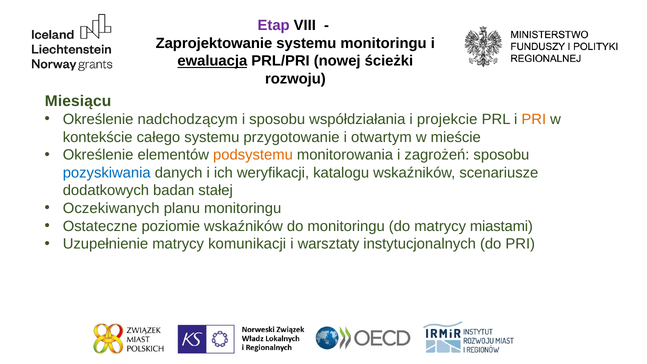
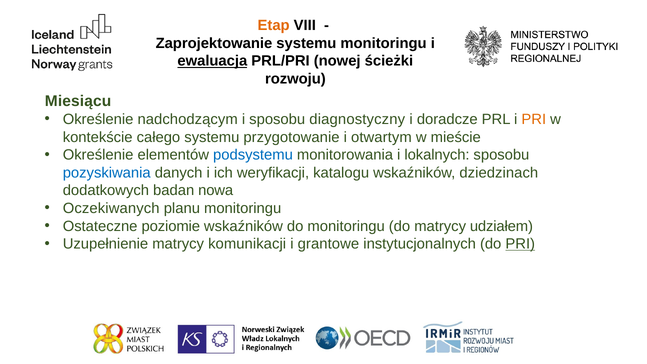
Etap colour: purple -> orange (274, 25)
współdziałania: współdziałania -> diagnostyczny (357, 119)
projekcie: projekcie -> doradcze (447, 119)
podsystemu colour: orange -> blue (253, 155)
zagrożeń: zagrożeń -> lokalnych (437, 155)
scenariusze: scenariusze -> dziedzinach (499, 173)
stałej: stałej -> nowa (216, 191)
miastami: miastami -> udziałem (501, 226)
warsztaty: warsztaty -> grantowe (328, 244)
PRI underline: none -> present (520, 244)
